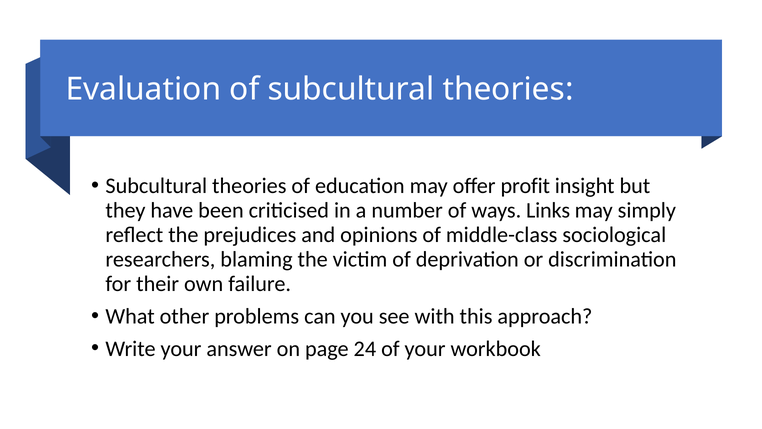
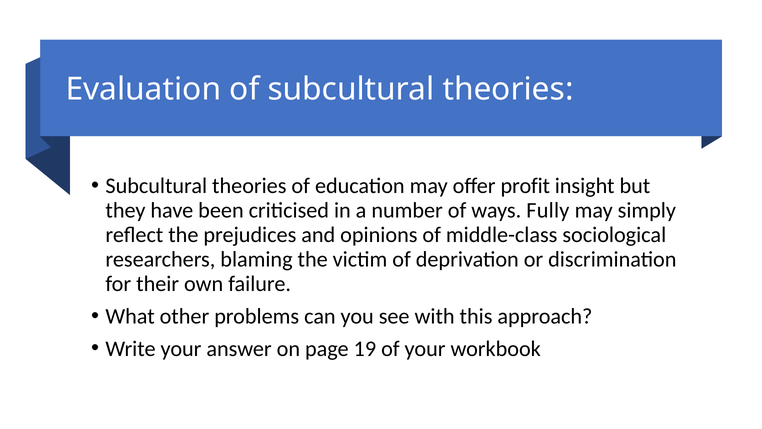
Links: Links -> Fully (548, 210)
24: 24 -> 19 (365, 348)
